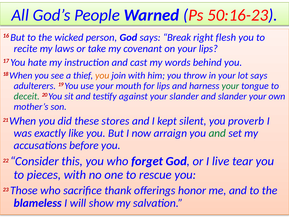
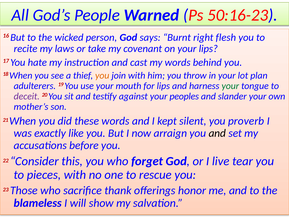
Break: Break -> Burnt (177, 37)
lot says: says -> plan (259, 75)
deceit colour: green -> purple (27, 96)
your slander: slander -> peoples (184, 96)
these stores: stores -> words (116, 121)
and colour: green -> black (217, 133)
